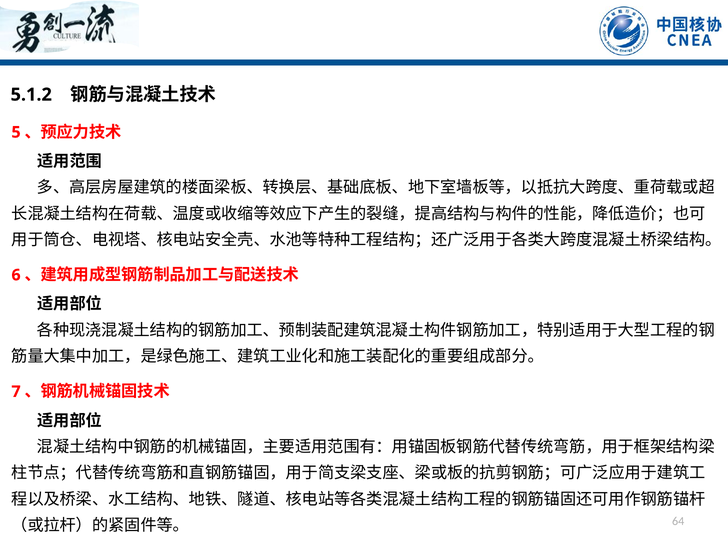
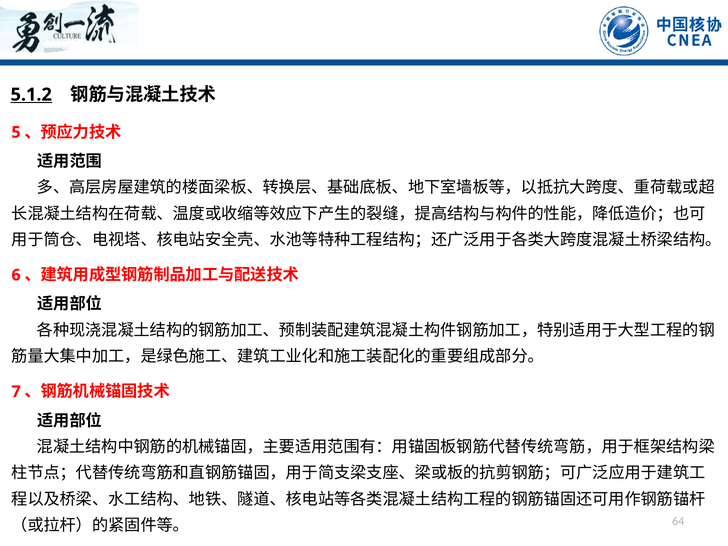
5.1.2 underline: none -> present (31, 95)
